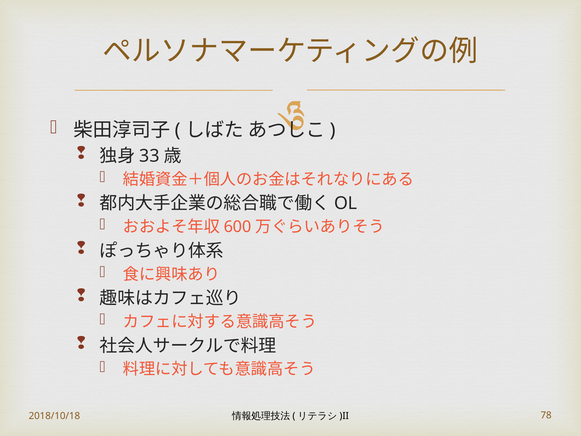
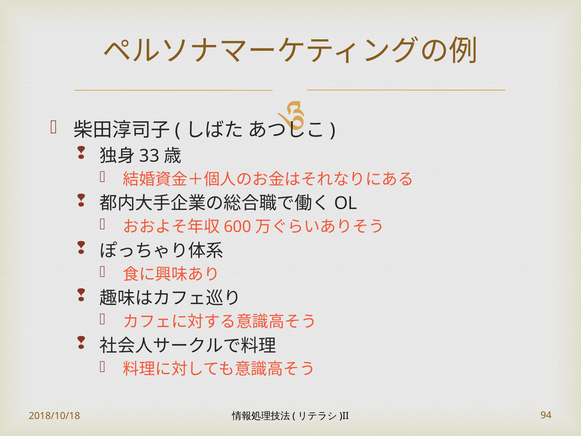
78: 78 -> 94 (546, 415)
